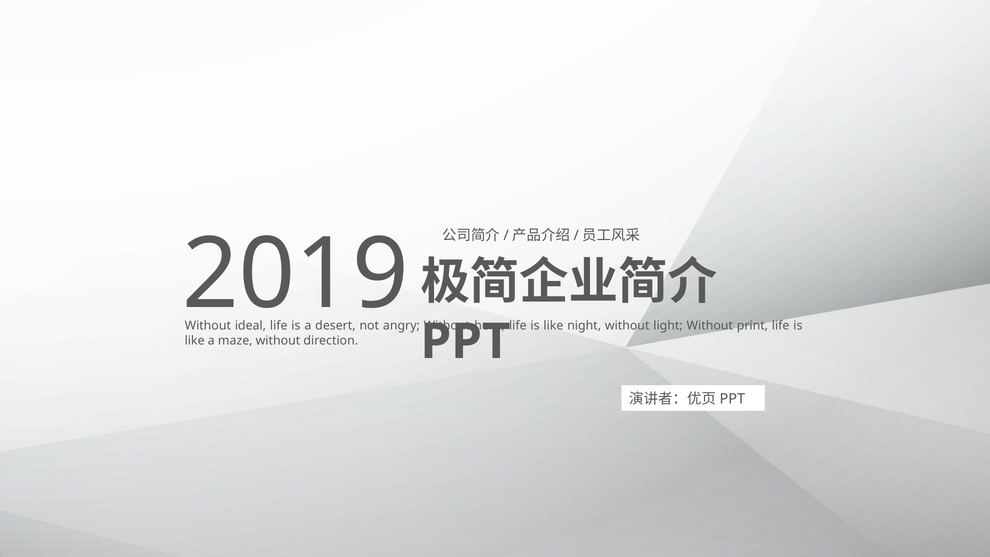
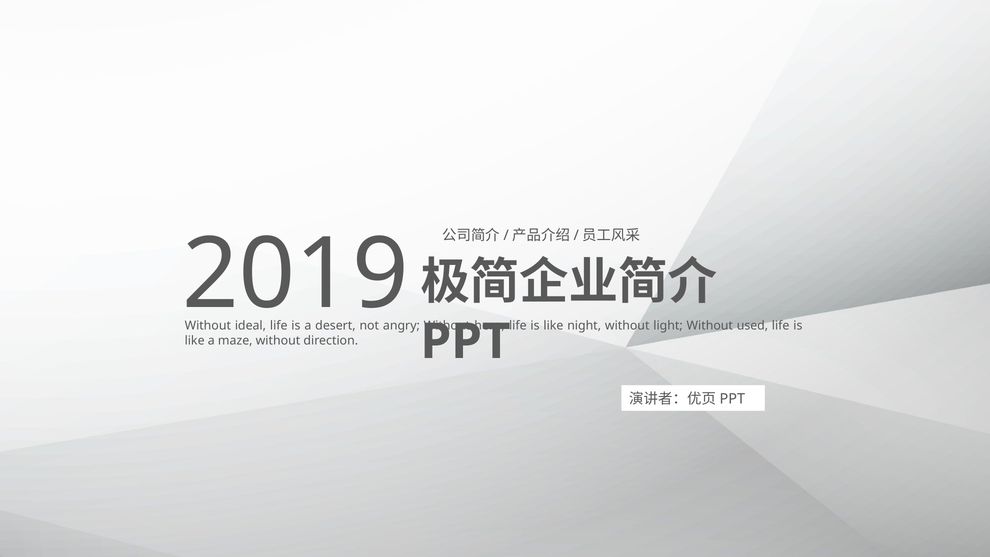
print: print -> used (752, 326)
